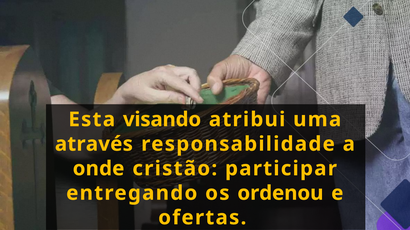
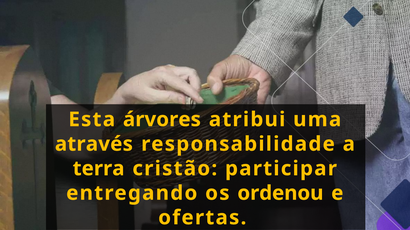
visando: visando -> árvores (162, 120)
onde: onde -> terra (99, 169)
